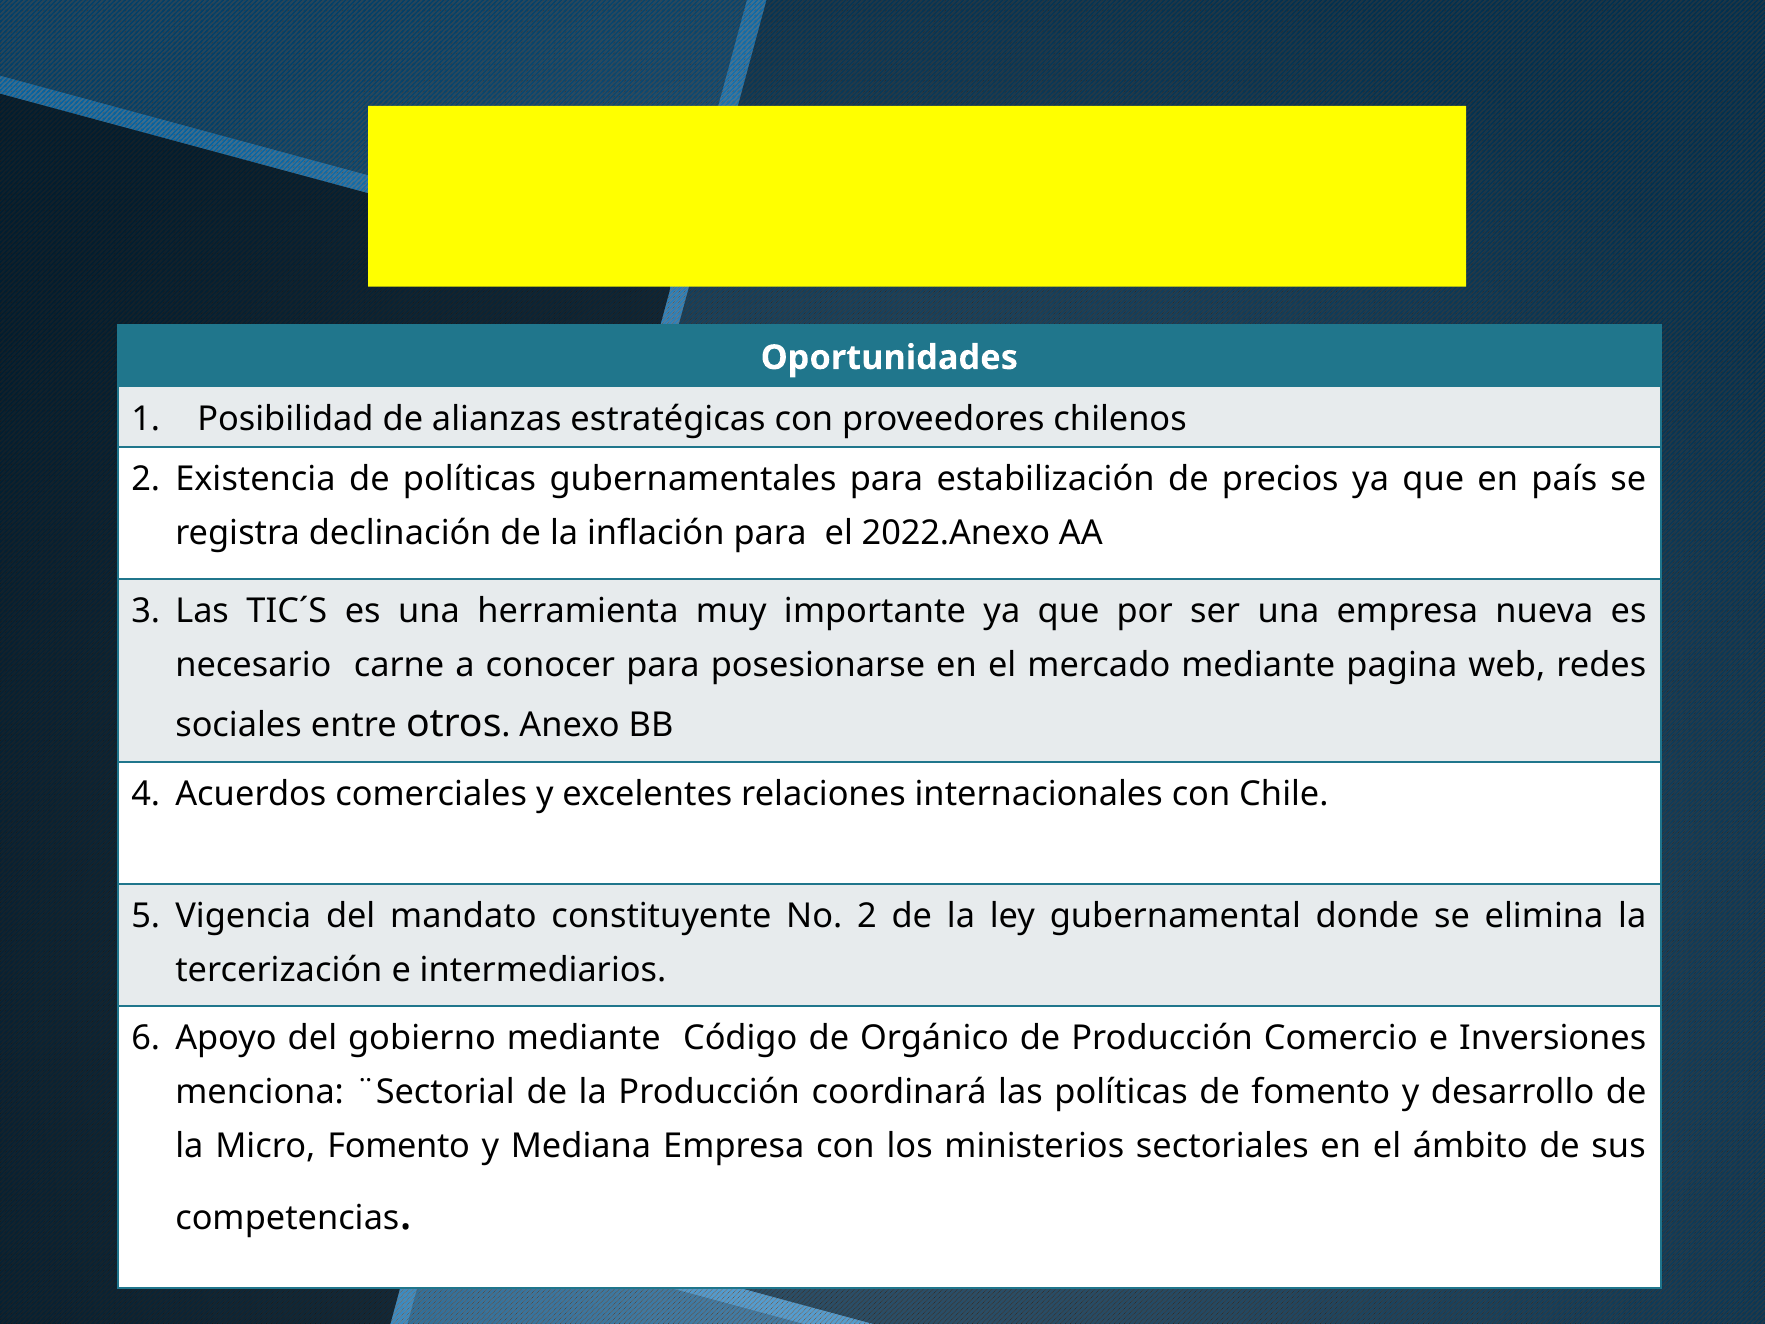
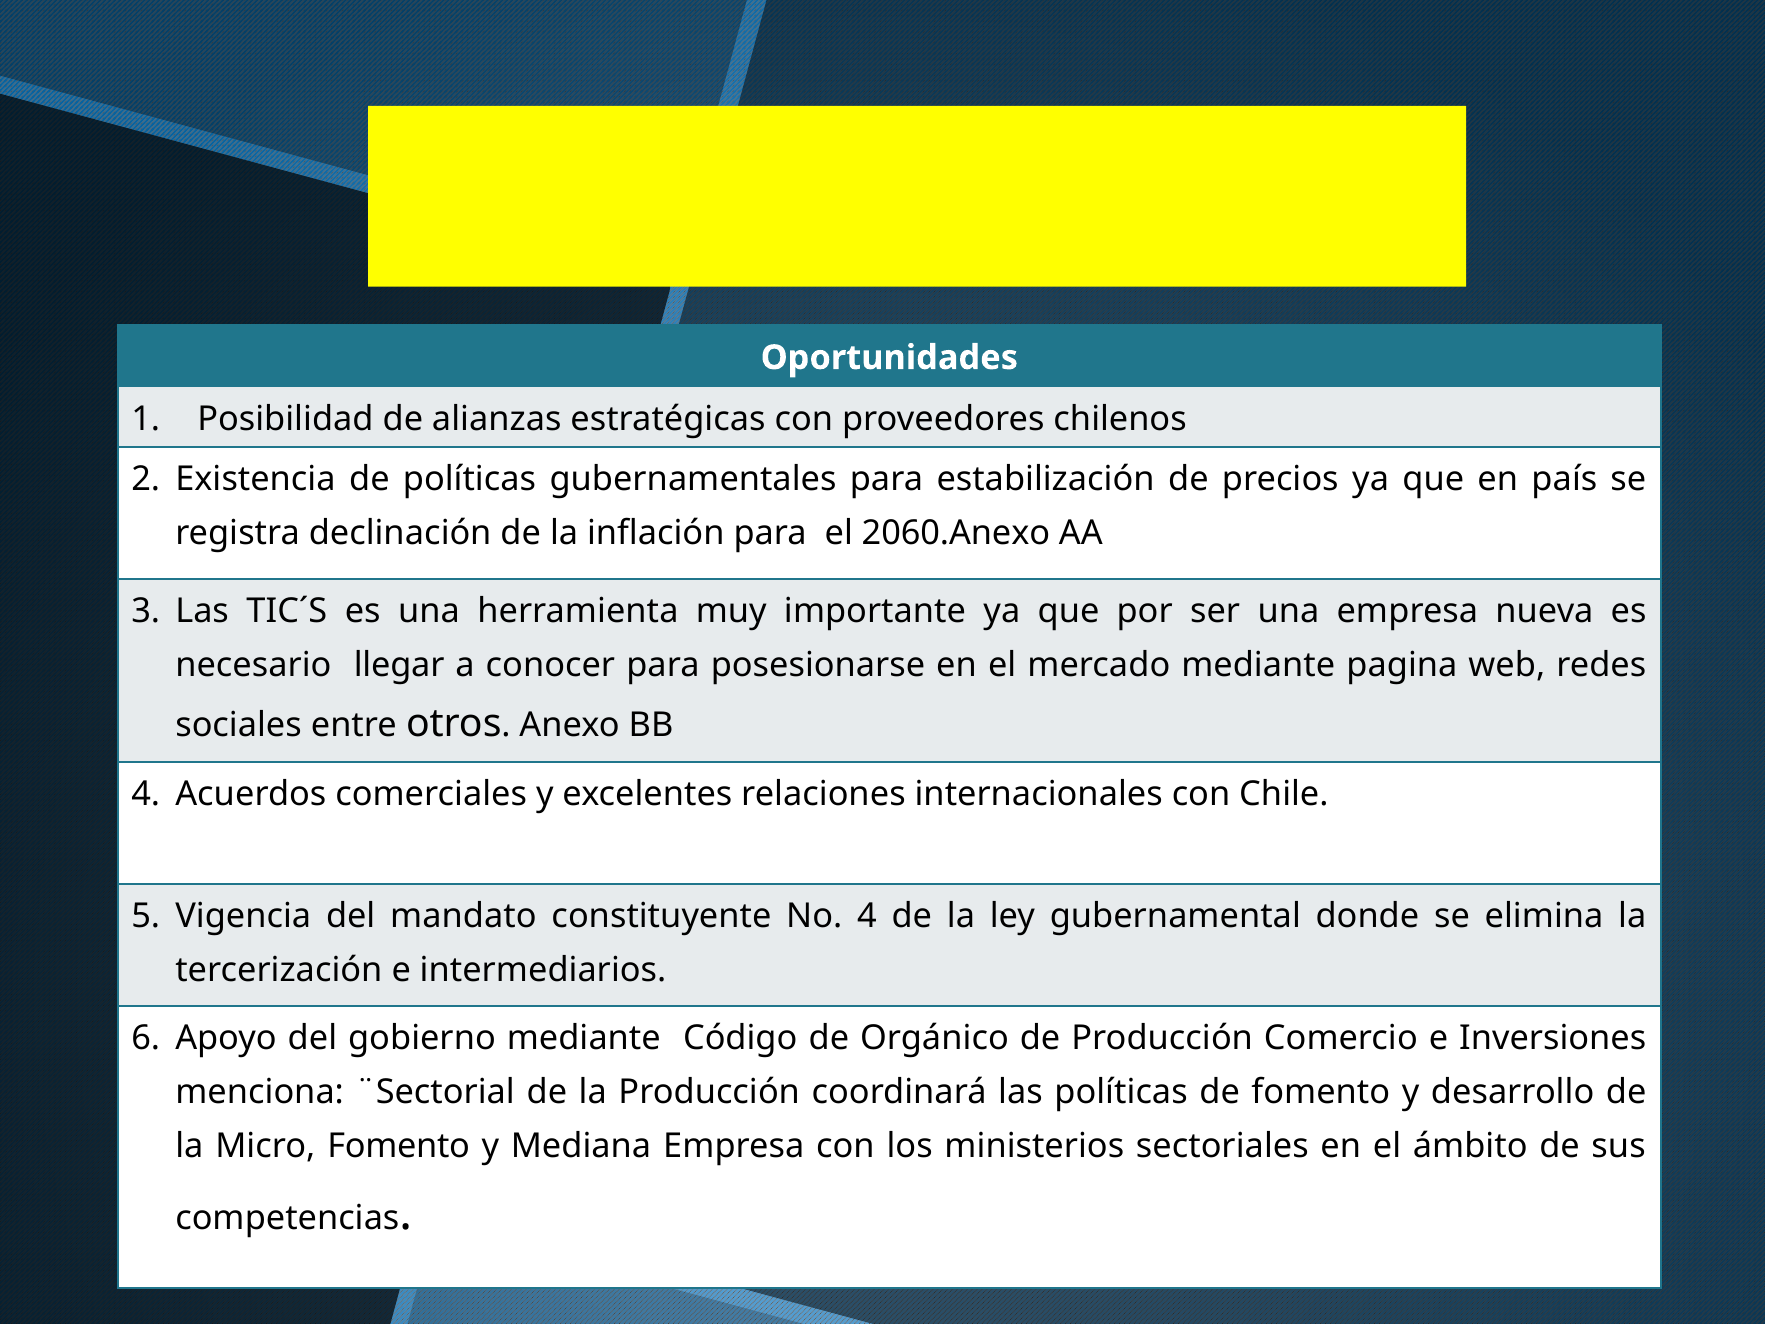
2022.Anexo: 2022.Anexo -> 2060.Anexo (956, 533)
carne: carne -> llegar (399, 665)
No 2: 2 -> 4 (867, 916)
